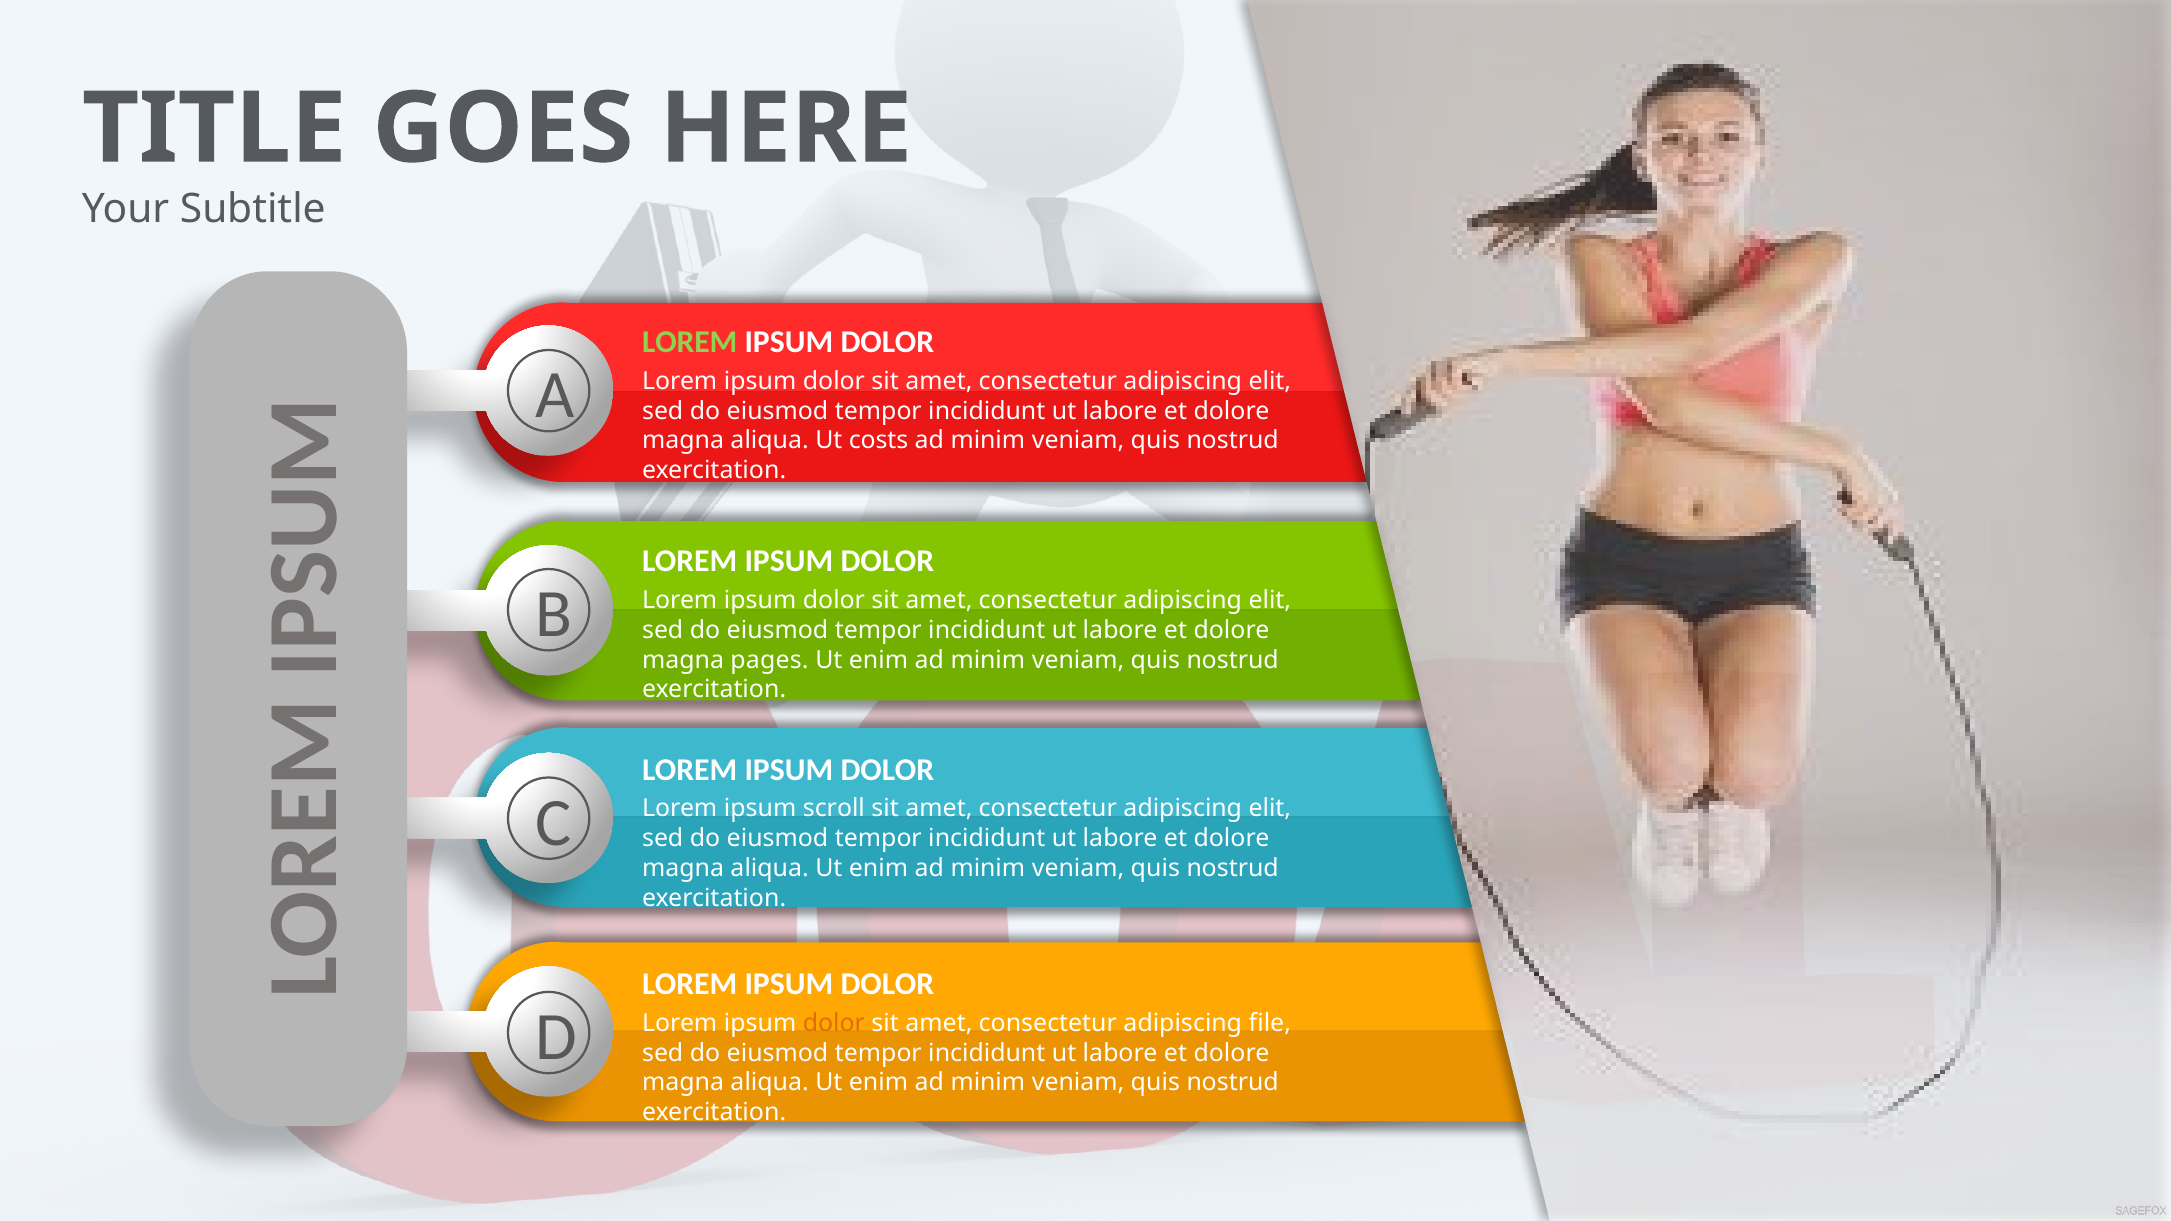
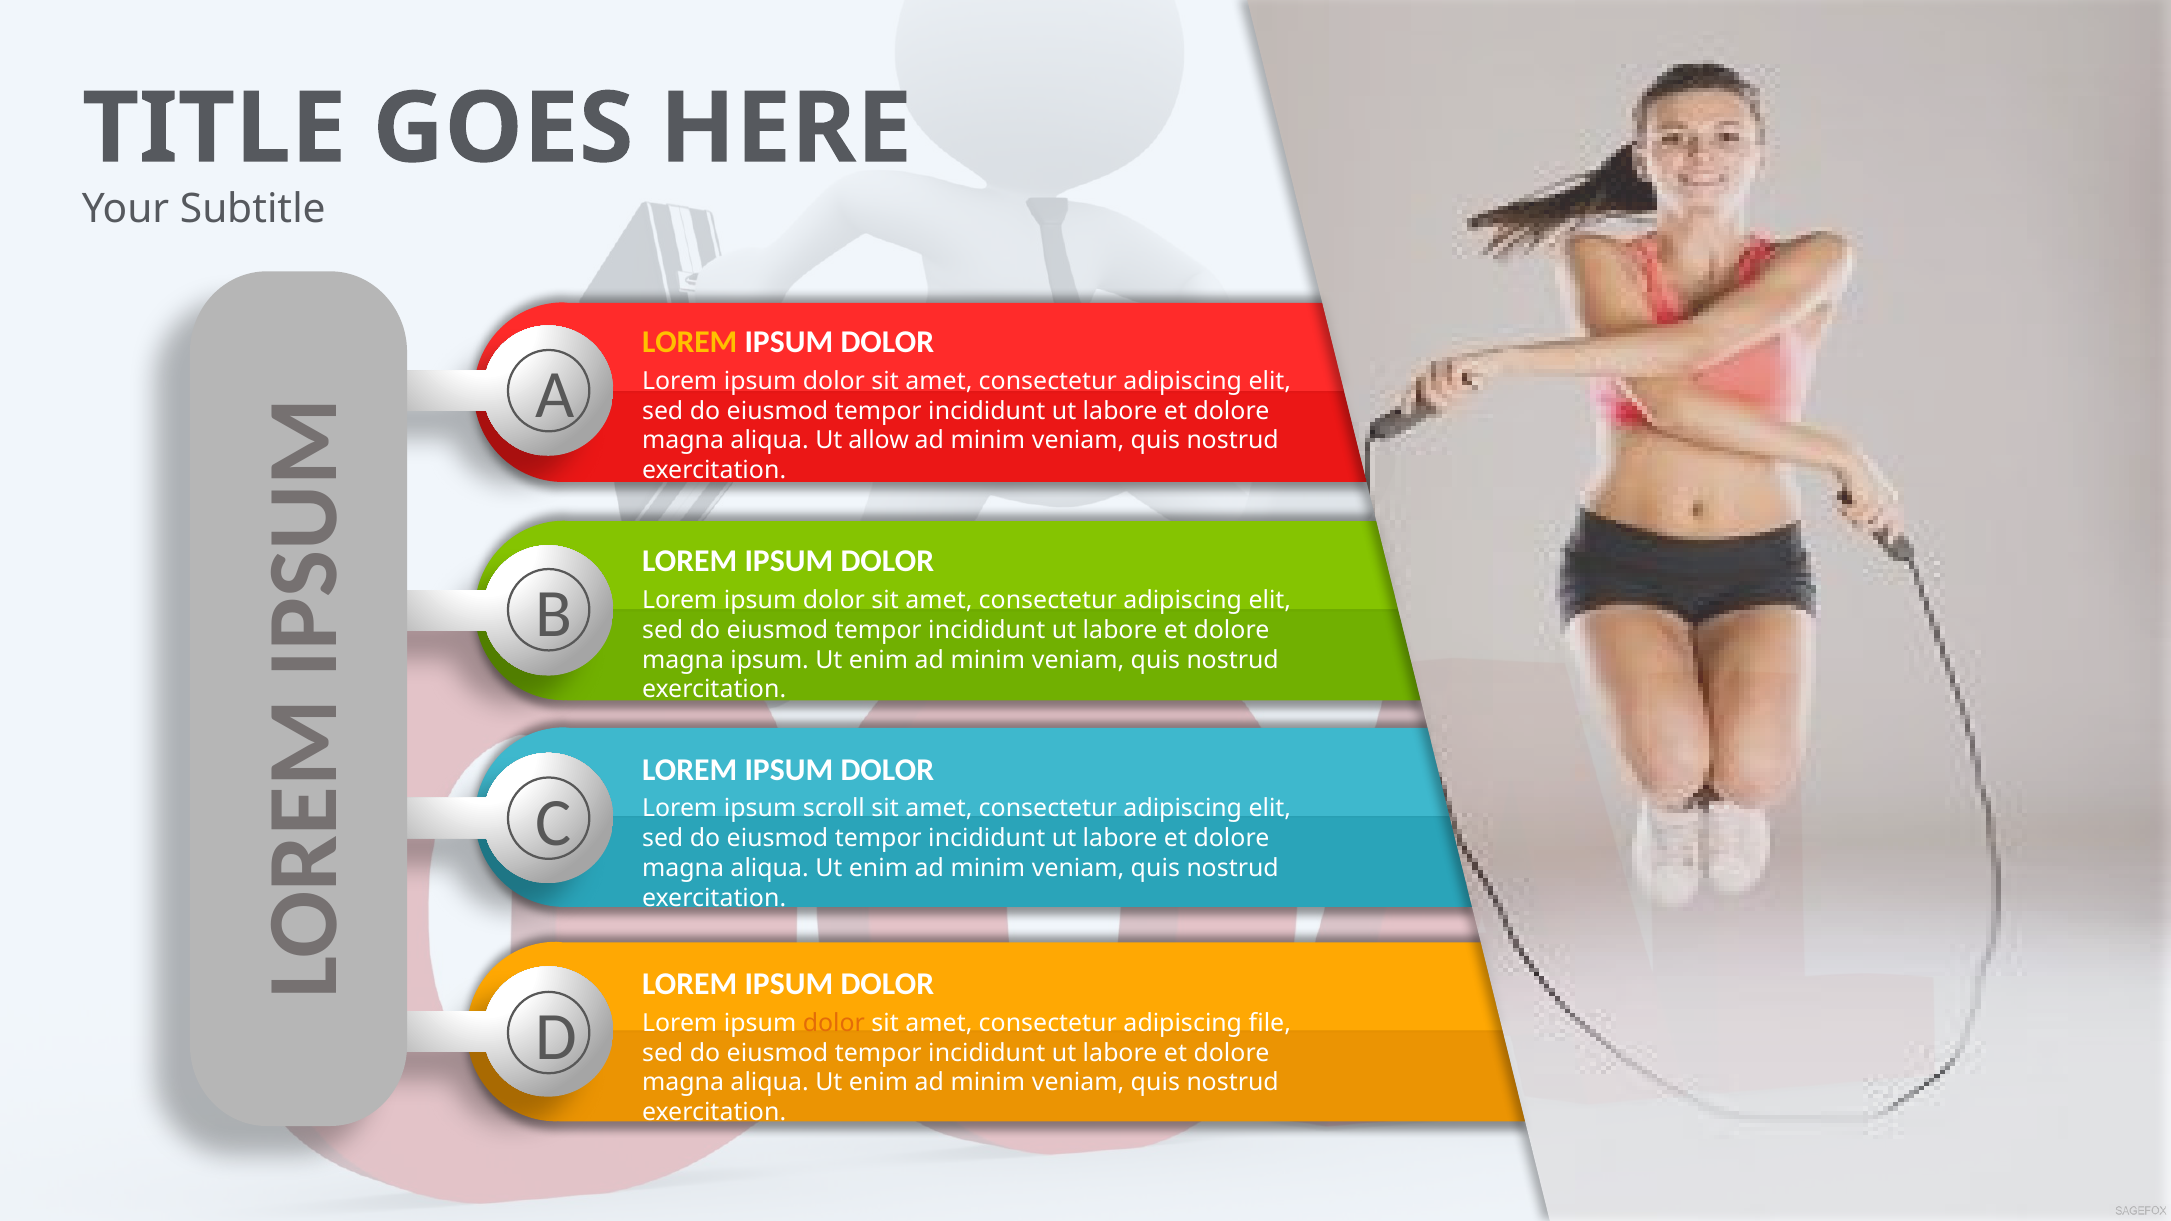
LOREM colour: light green -> yellow (690, 342)
costs: costs -> allow (879, 441)
magna pages: pages -> ipsum (770, 660)
